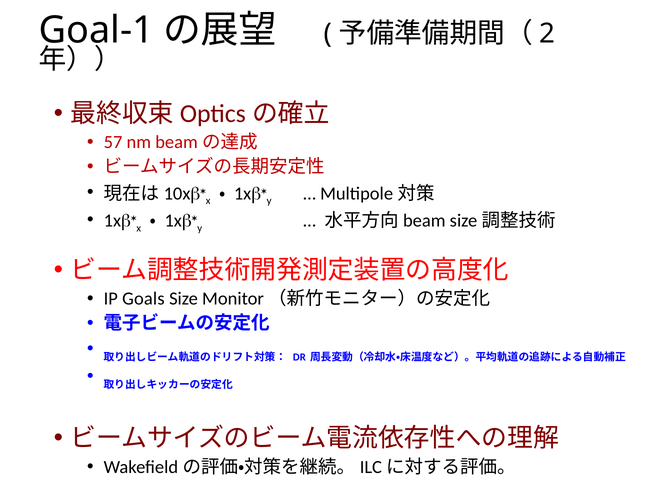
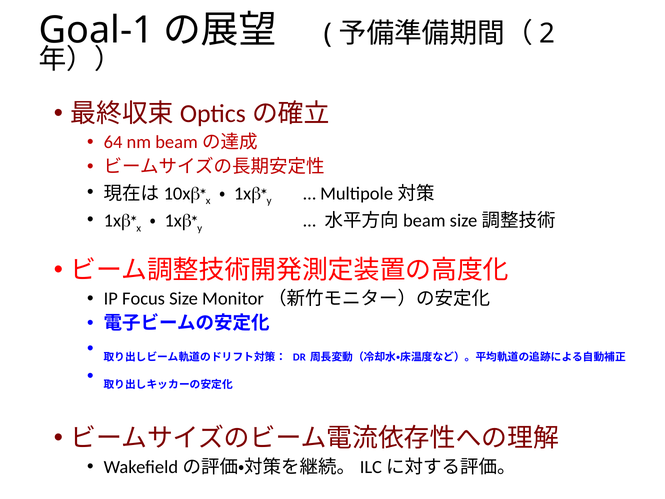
57: 57 -> 64 (113, 142)
Goals: Goals -> Focus (144, 299)
